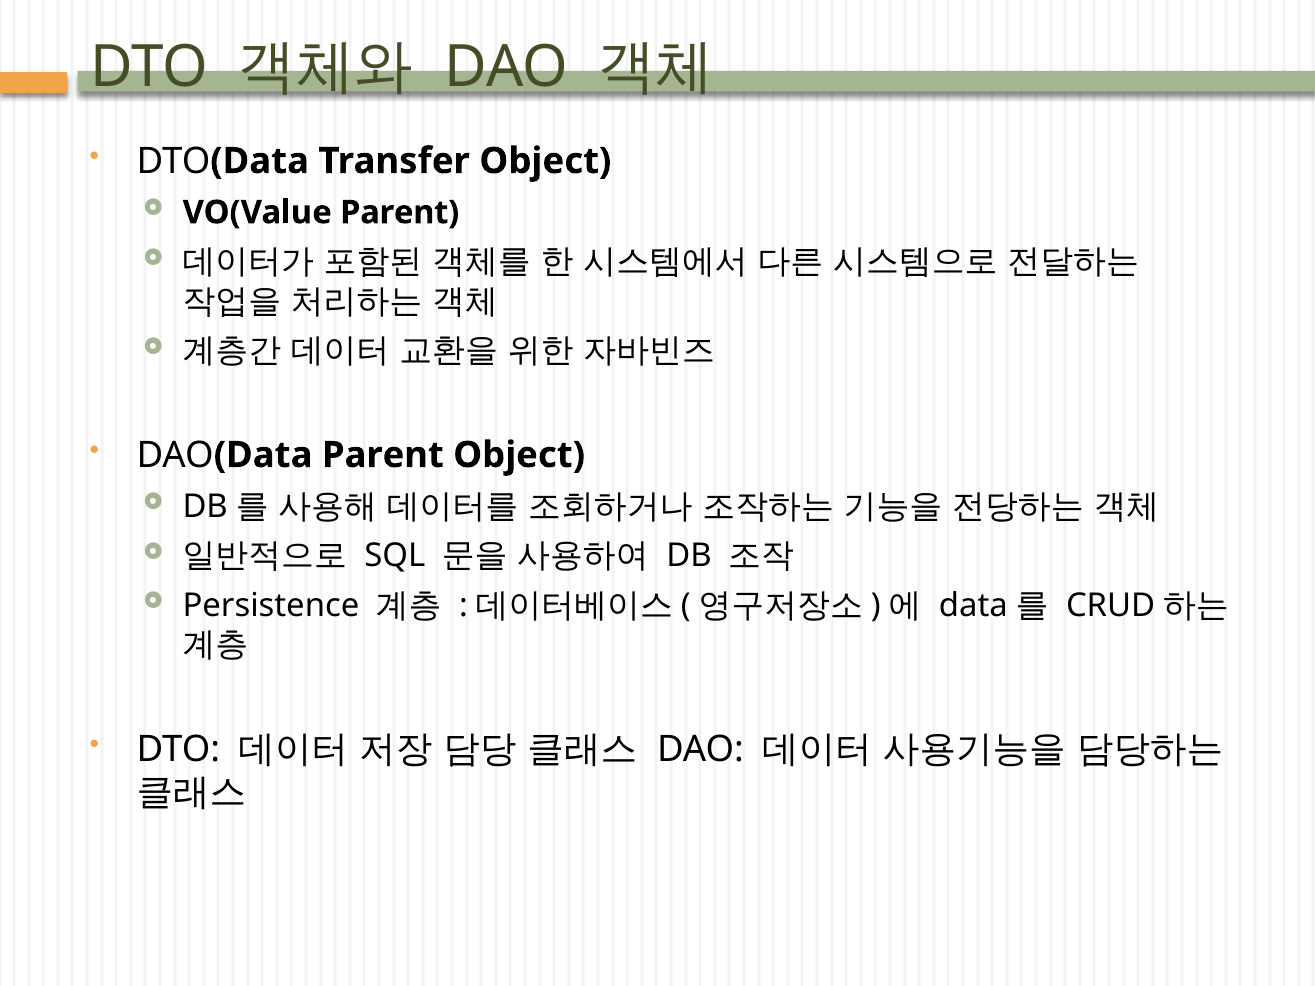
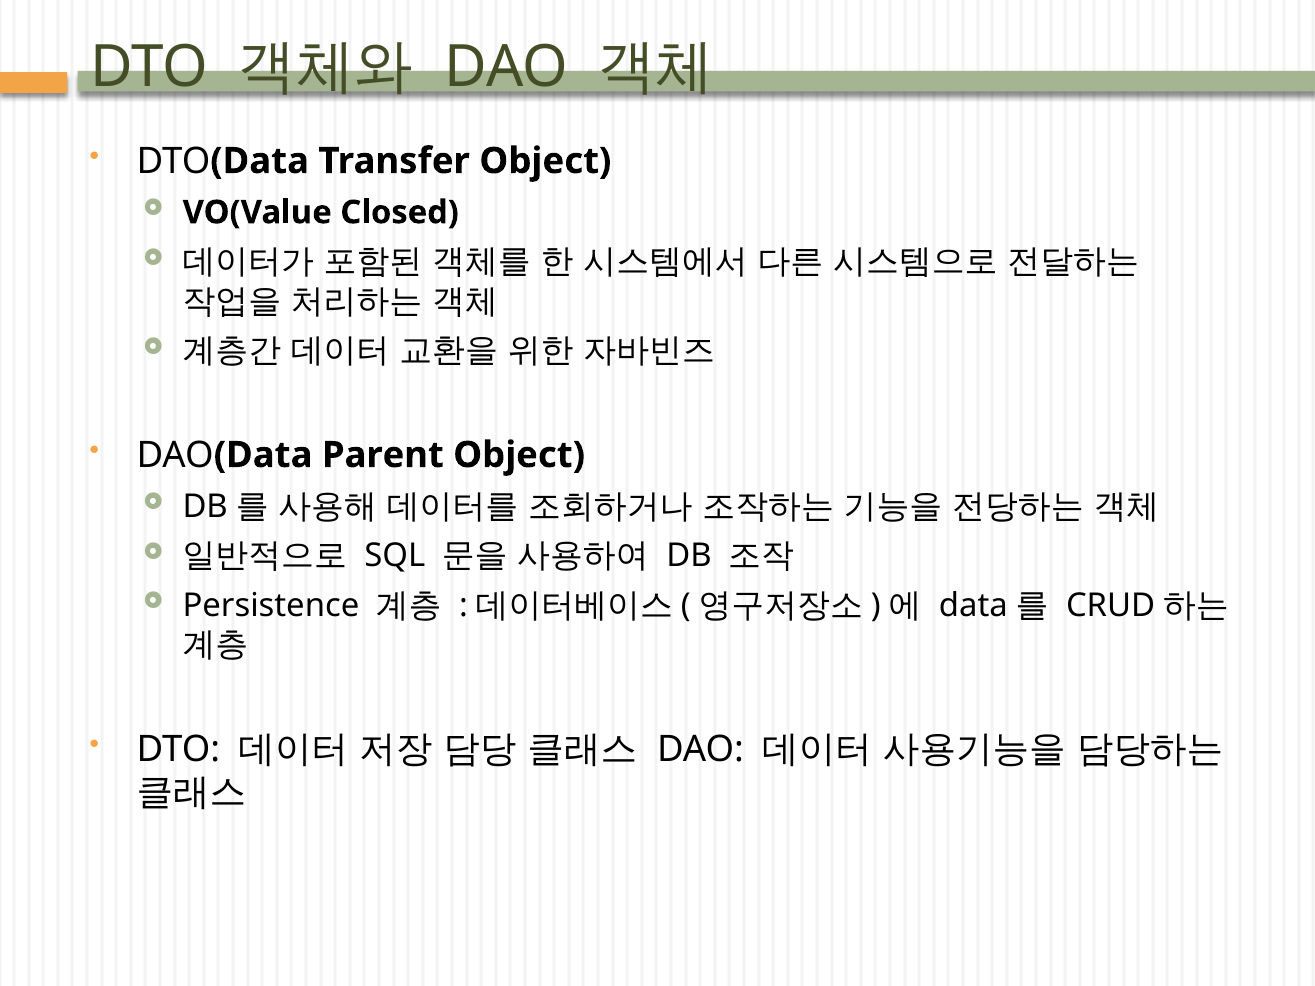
VO(Value Parent: Parent -> Closed (400, 212)
